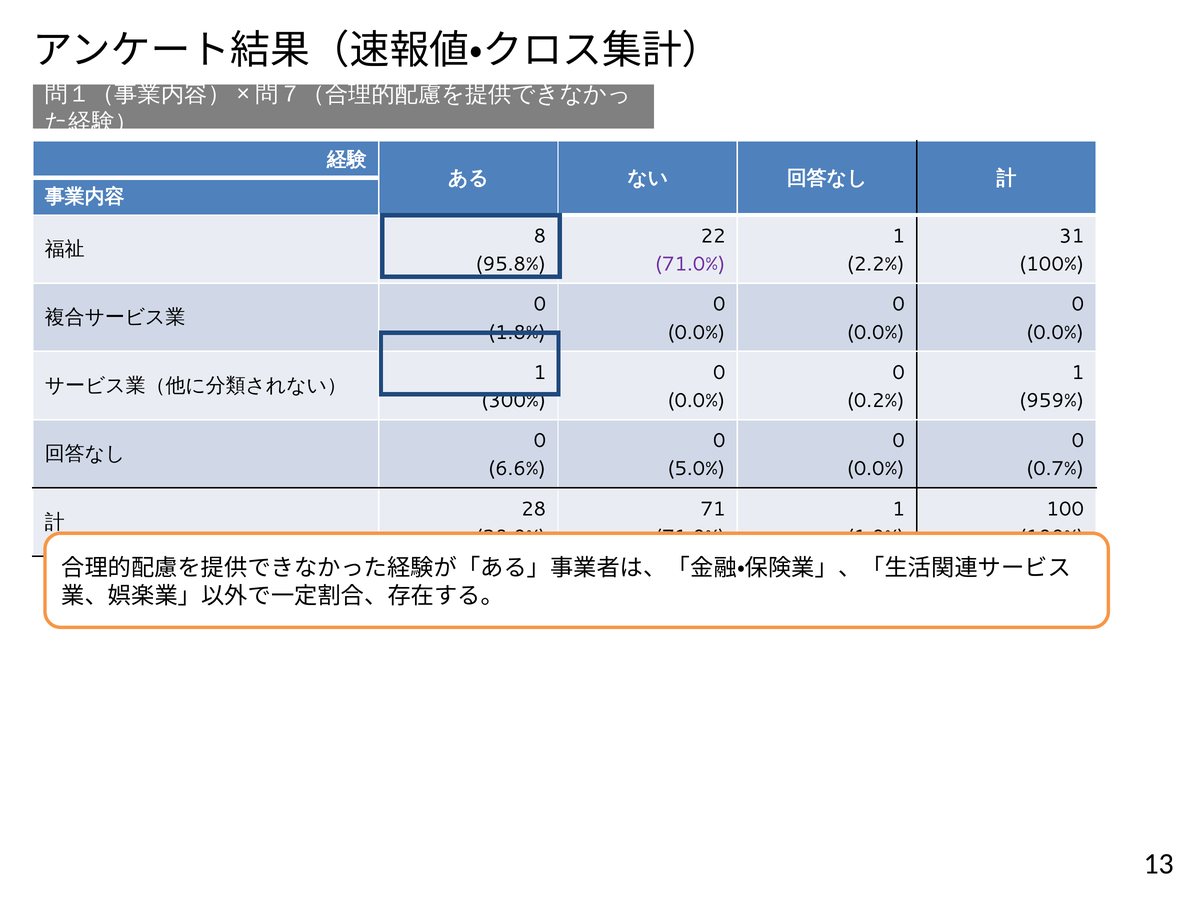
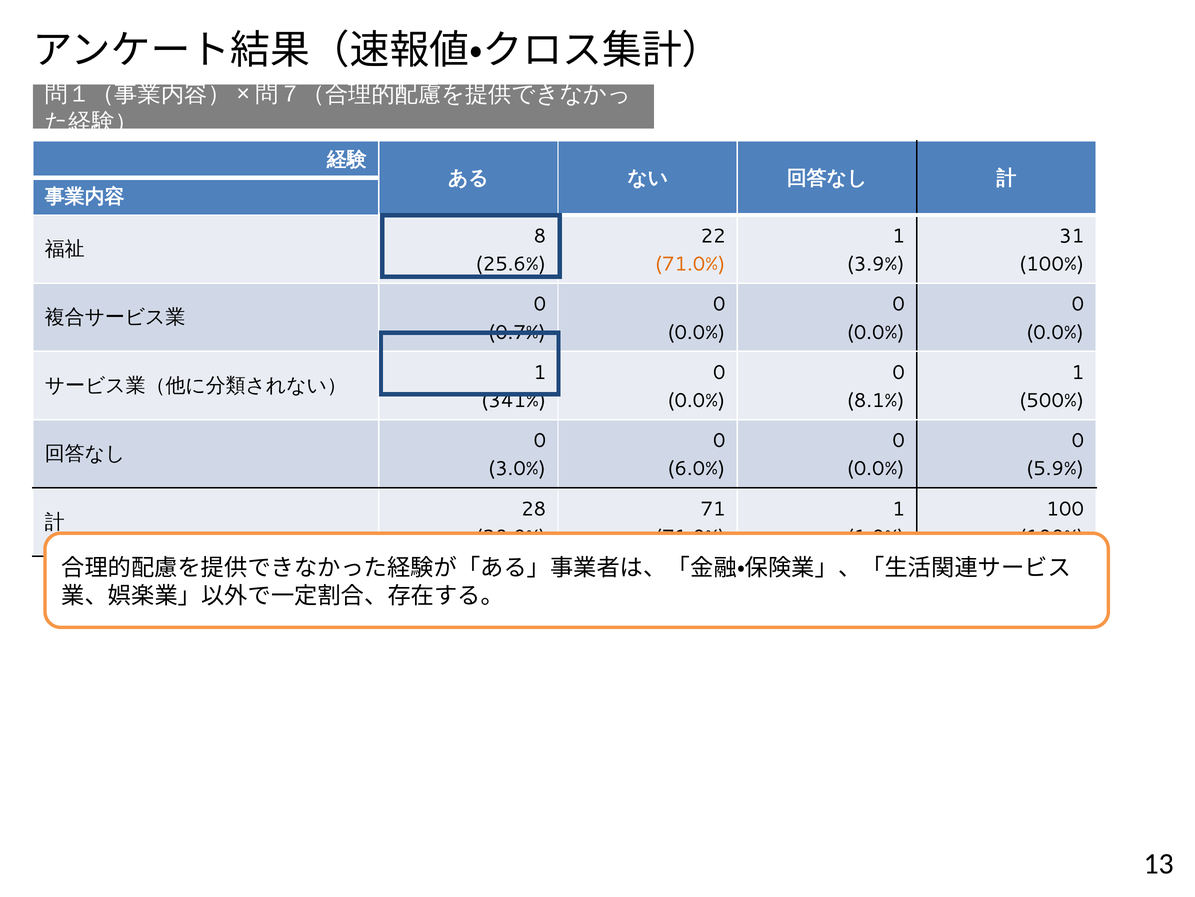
95.8%: 95.8% -> 25.6% (511, 264)
71.0% colour: purple -> orange (690, 264)
2.2%: 2.2% -> 3.9% (876, 264)
1.8%: 1.8% -> 0.7% (517, 332)
300%: 300% -> 341% (514, 400)
0.2%: 0.2% -> 8.1% (876, 400)
959%: 959% -> 500% (1052, 400)
6.6%: 6.6% -> 3.0% (517, 469)
5.0%: 5.0% -> 6.0% (696, 469)
0.7%: 0.7% -> 5.9% (1055, 469)
